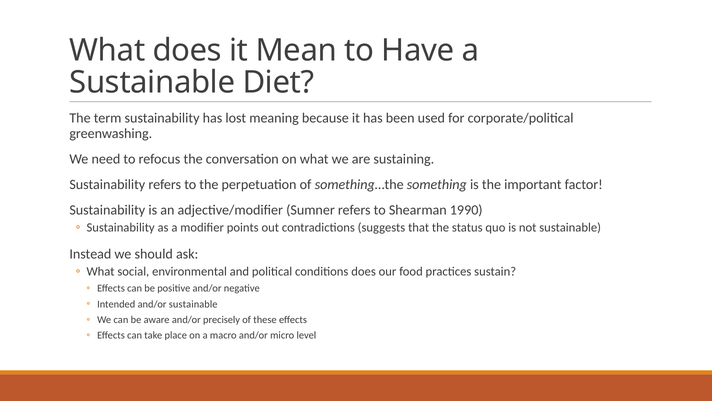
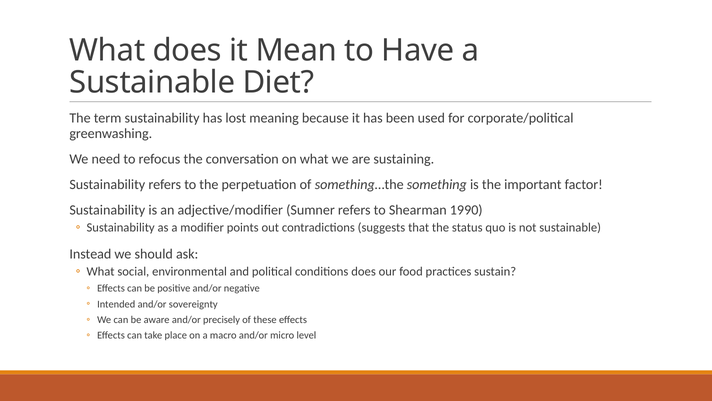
and/or sustainable: sustainable -> sovereignty (193, 304)
